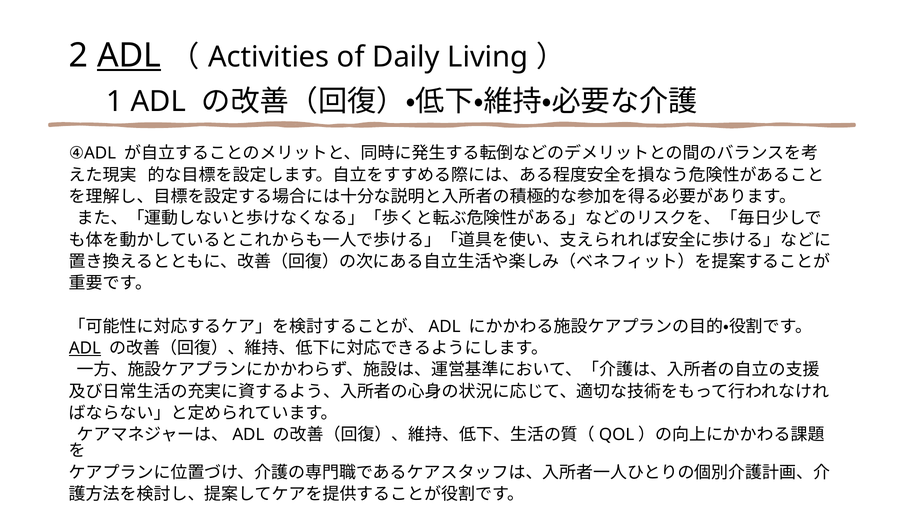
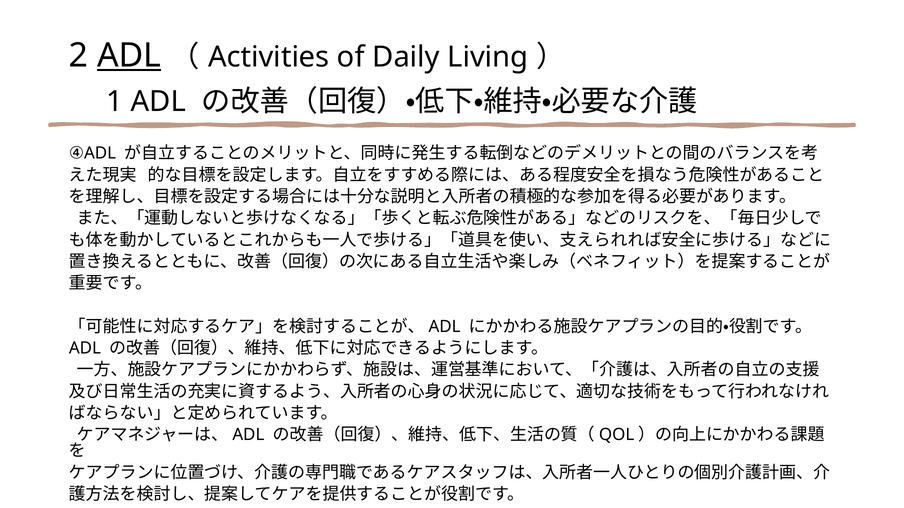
ADL underline: present -> none (85, 349)
